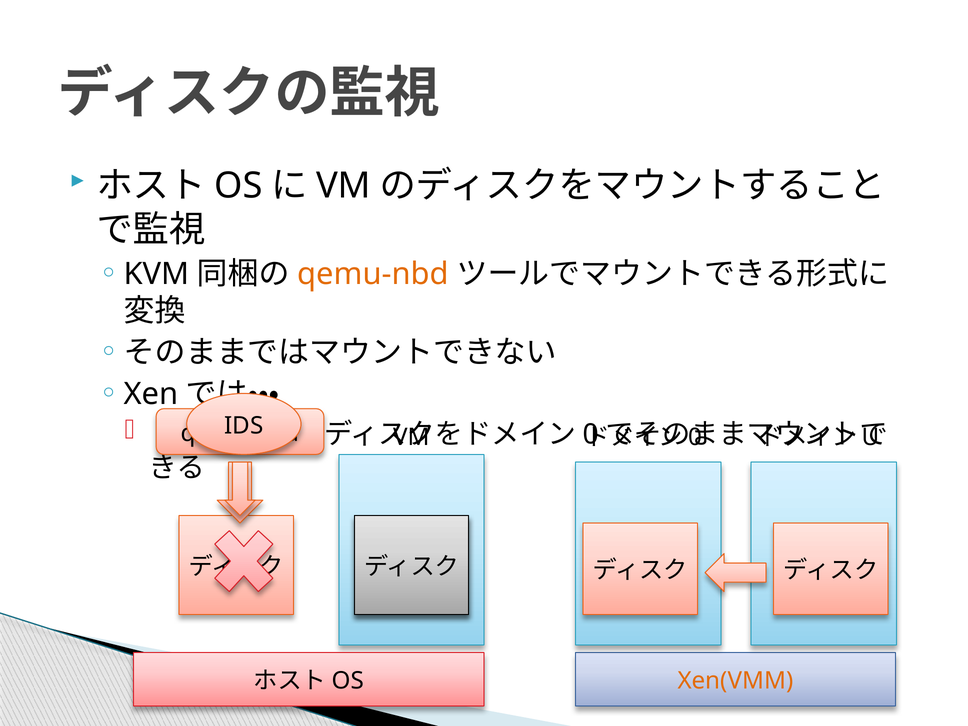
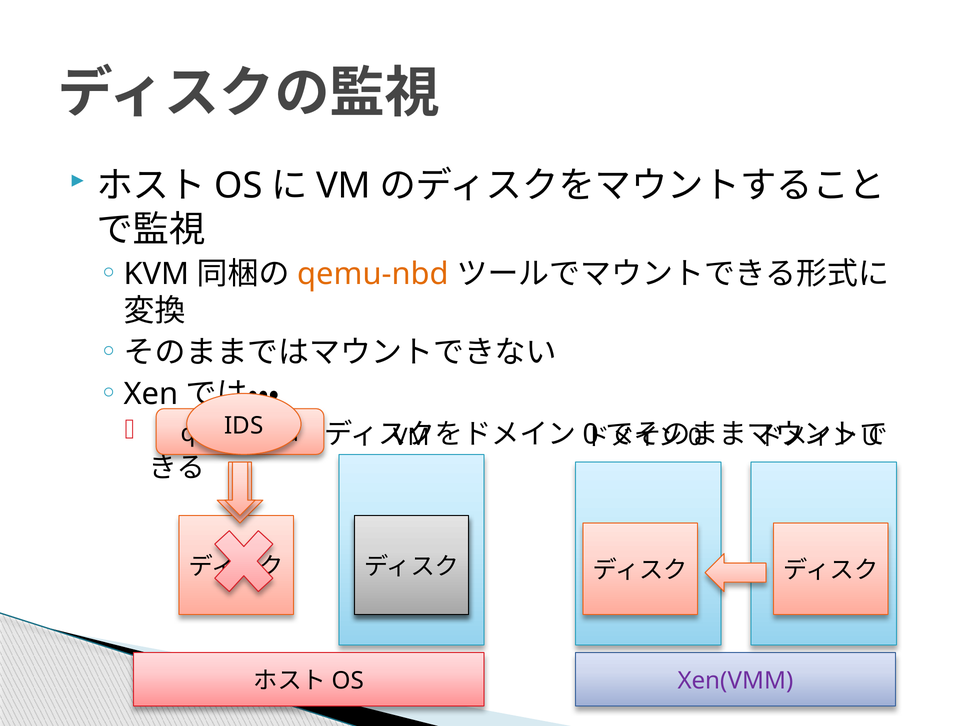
Xen(VMM colour: orange -> purple (735, 681)
